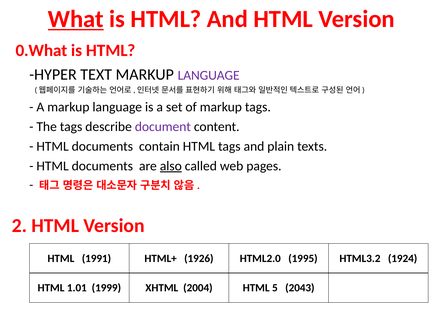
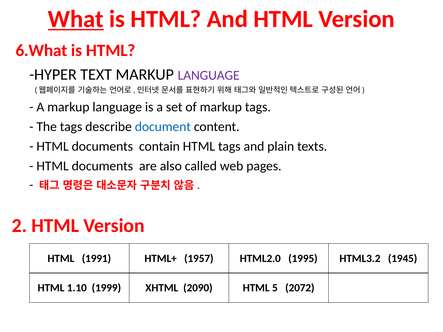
0.What: 0.What -> 6.What (41, 51)
document colour: purple -> blue (163, 127)
also underline: present -> none (171, 166)
1926: 1926 -> 1957 (199, 259)
1924: 1924 -> 1945 (403, 259)
1.01: 1.01 -> 1.10 (77, 288)
2004: 2004 -> 2090 (198, 288)
2043: 2043 -> 2072 (300, 288)
